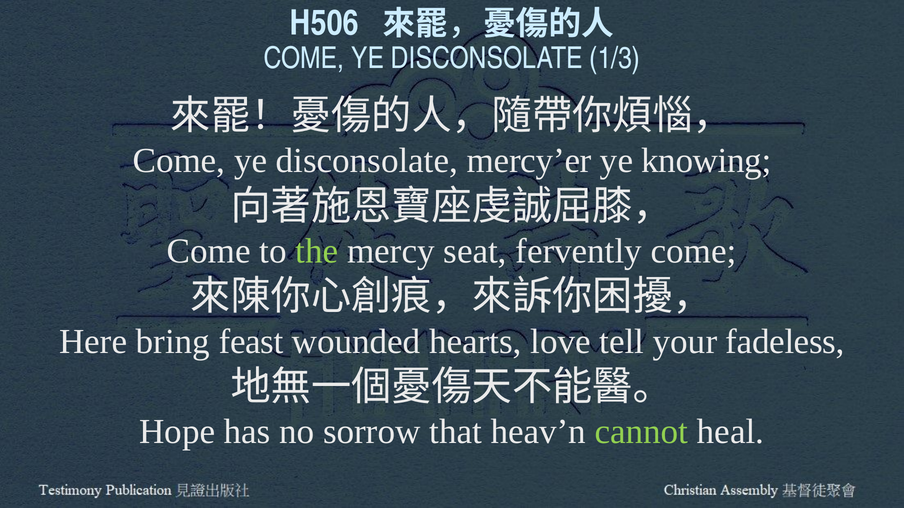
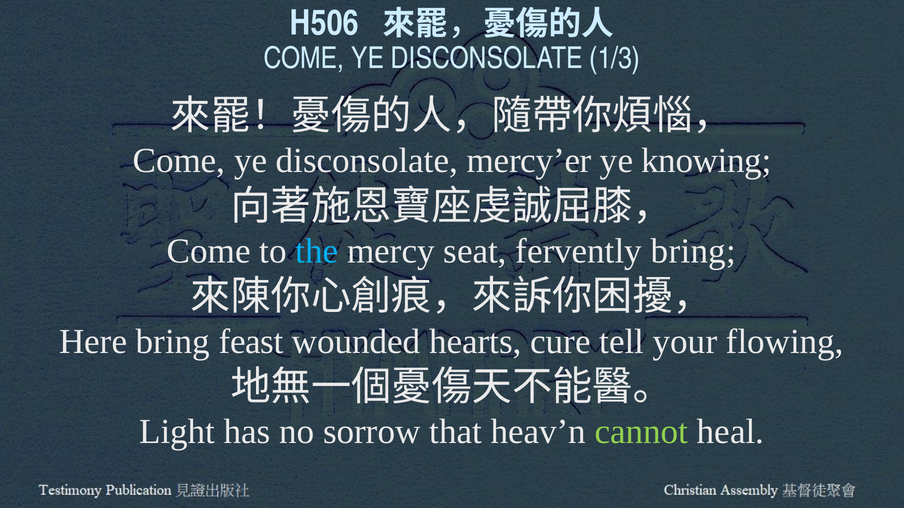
the colour: light green -> light blue (317, 251)
fervently come: come -> bring (693, 251)
love: love -> cure (561, 342)
fadeless: fadeless -> flowing (785, 342)
Hope: Hope -> Light (177, 432)
